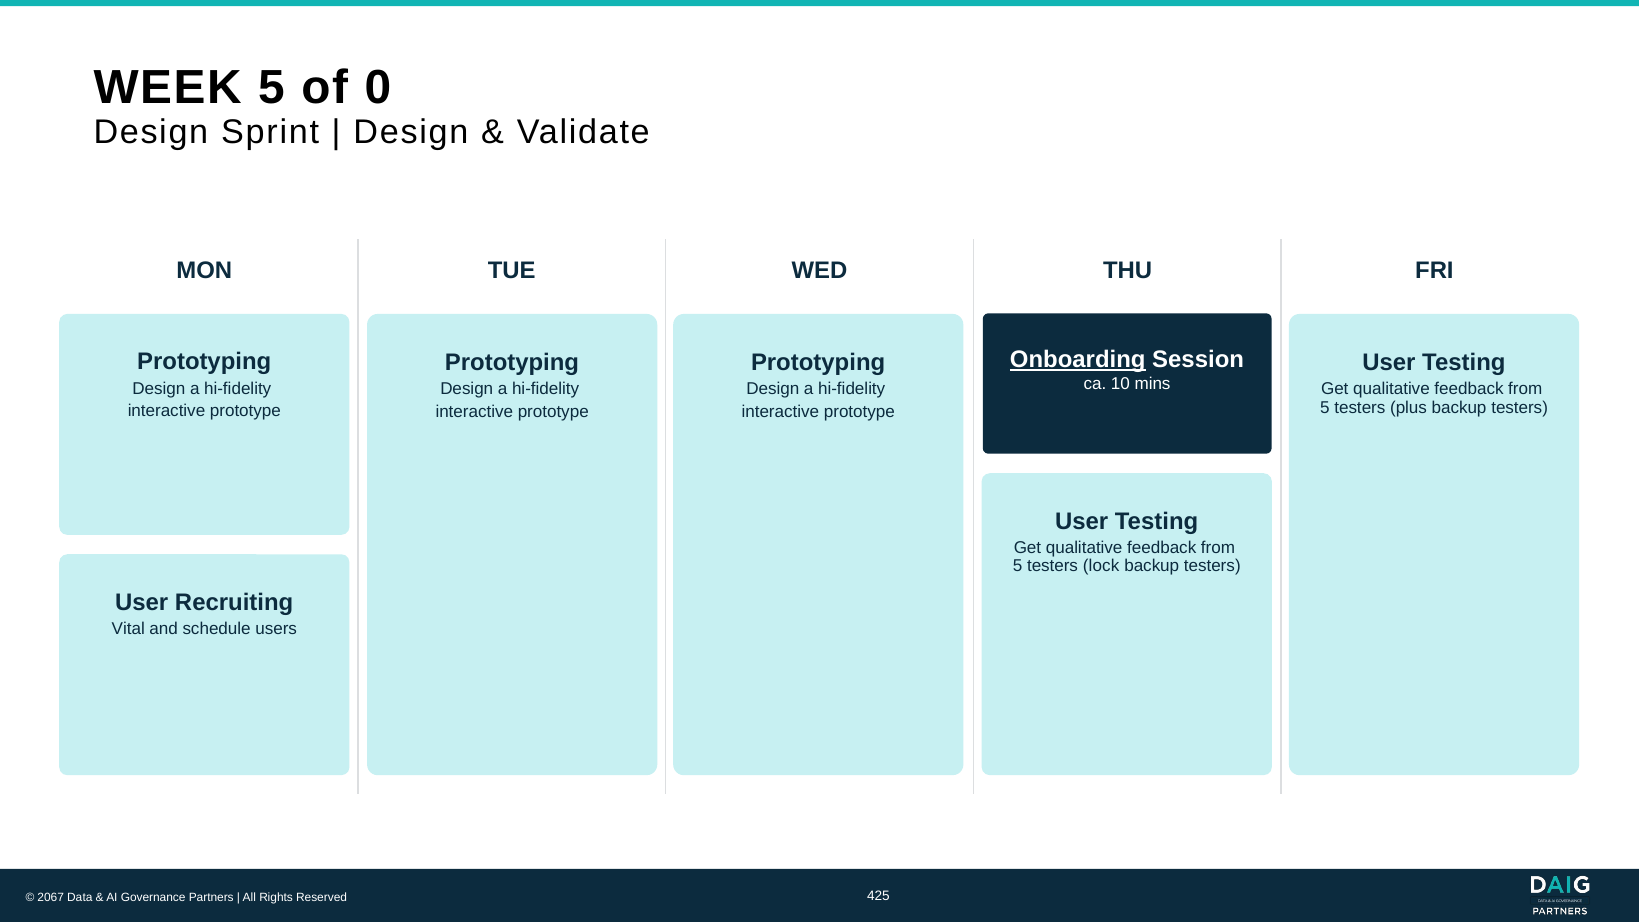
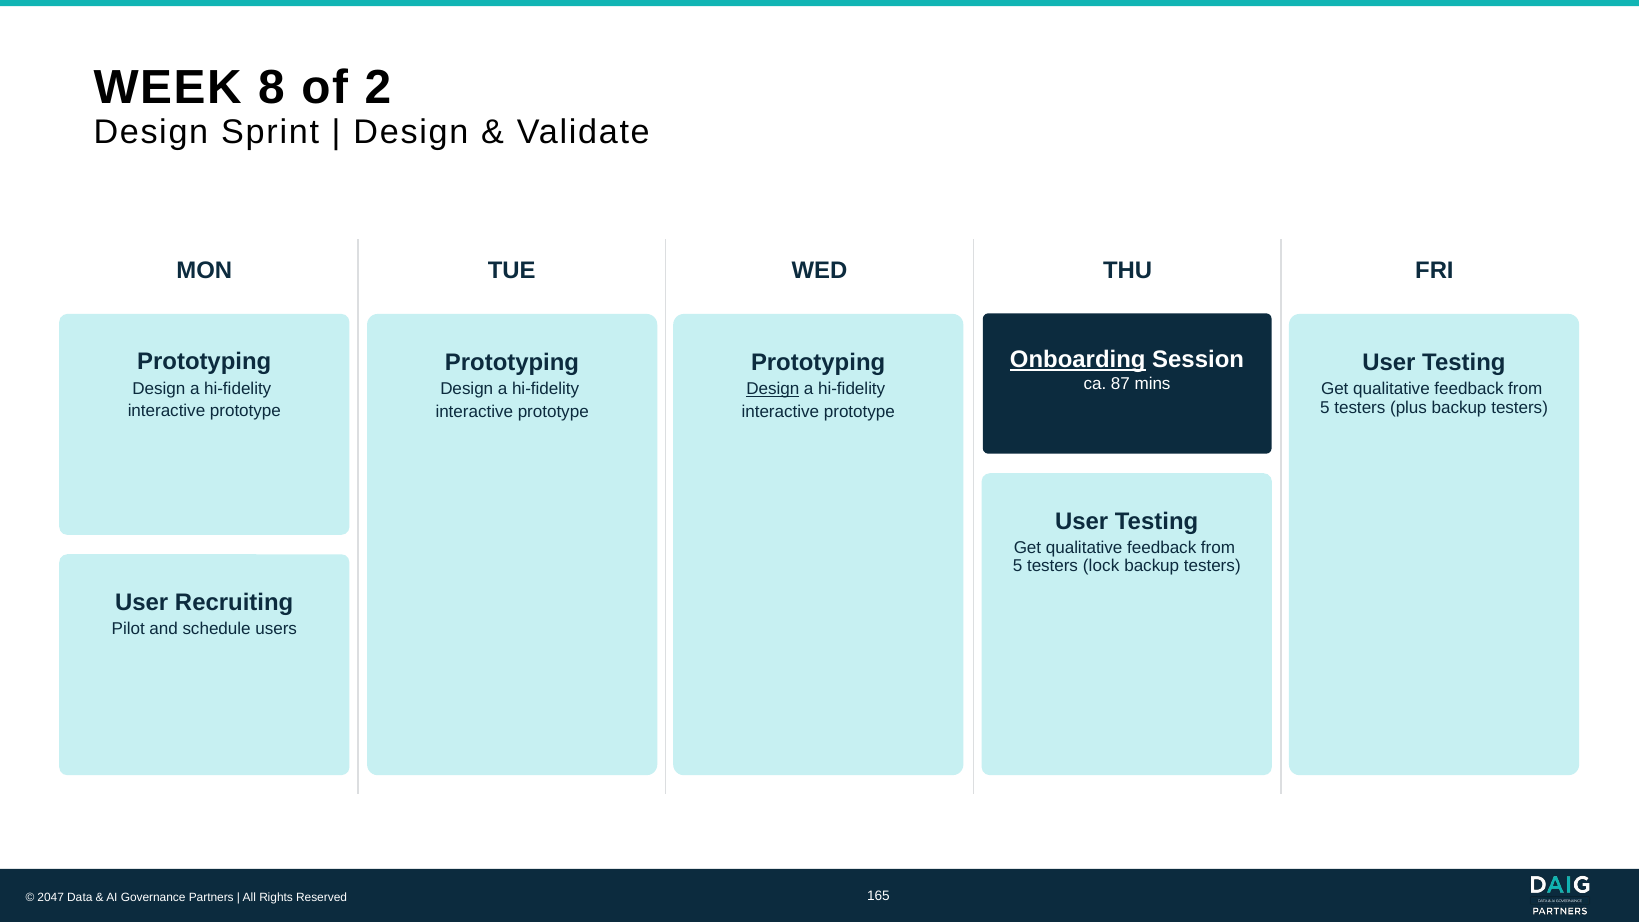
WEEK 5: 5 -> 8 (271, 88)
0: 0 -> 2 (378, 88)
10: 10 -> 87 (1120, 384)
Design underline: none -> present (773, 389)
Vital: Vital -> Pilot (128, 629)
2067: 2067 -> 2047 (51, 898)
425: 425 -> 165 (878, 896)
